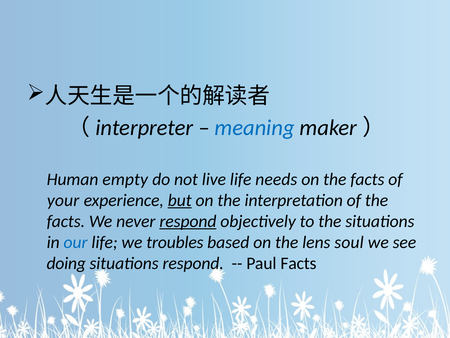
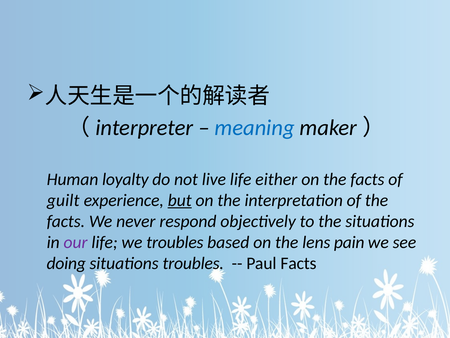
empty: empty -> loyalty (125, 179)
needs: needs -> either (276, 179)
your: your -> guilt (63, 200)
respond underline: present -> none (188, 221)
our colour: blue -> purple (76, 242)
soul: soul -> pain (349, 242)
situations respond: respond -> troubles (193, 263)
